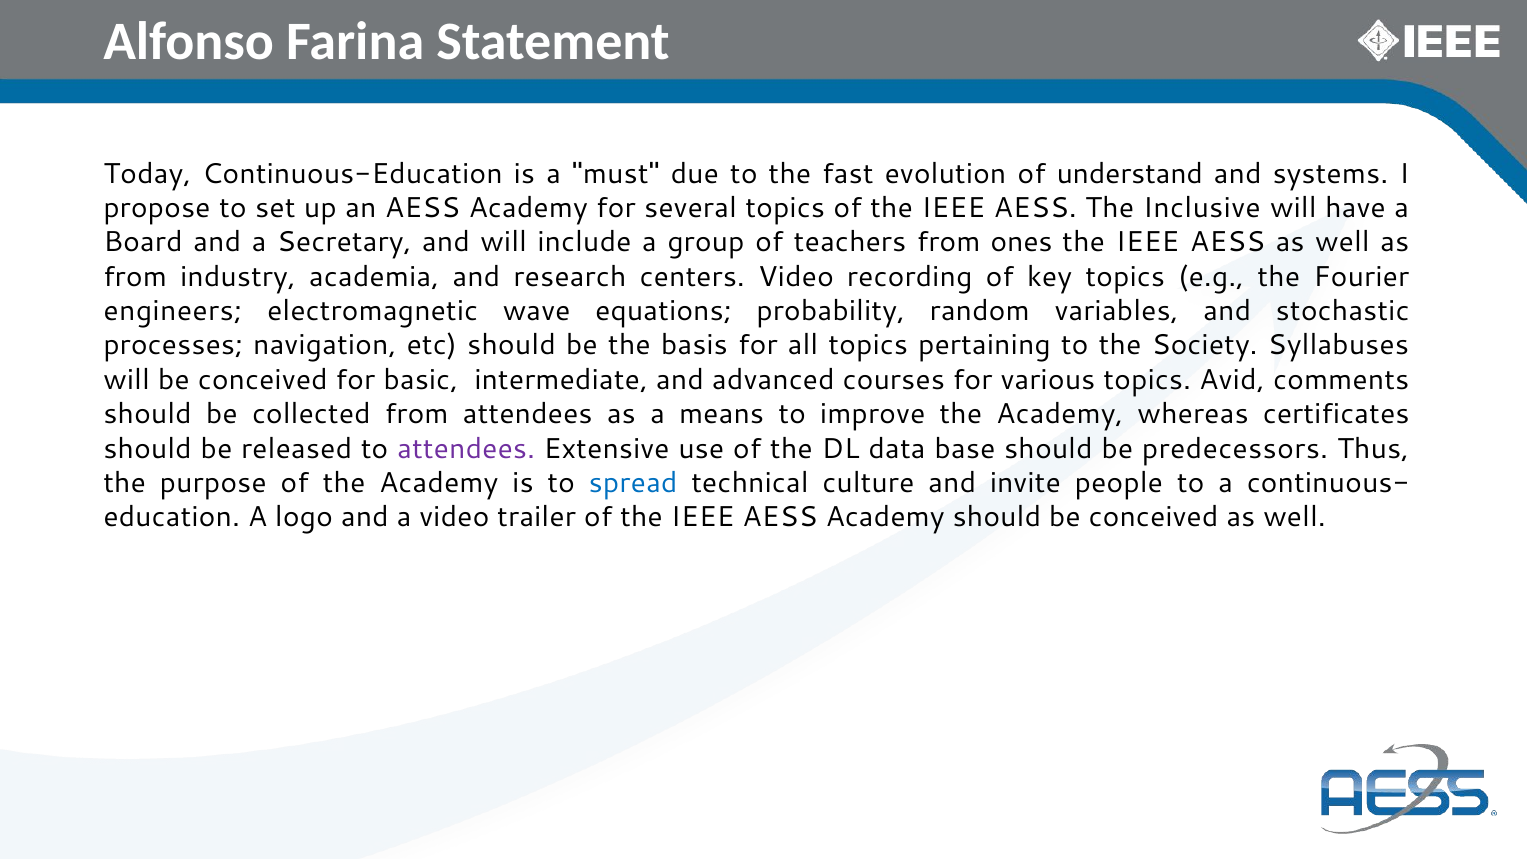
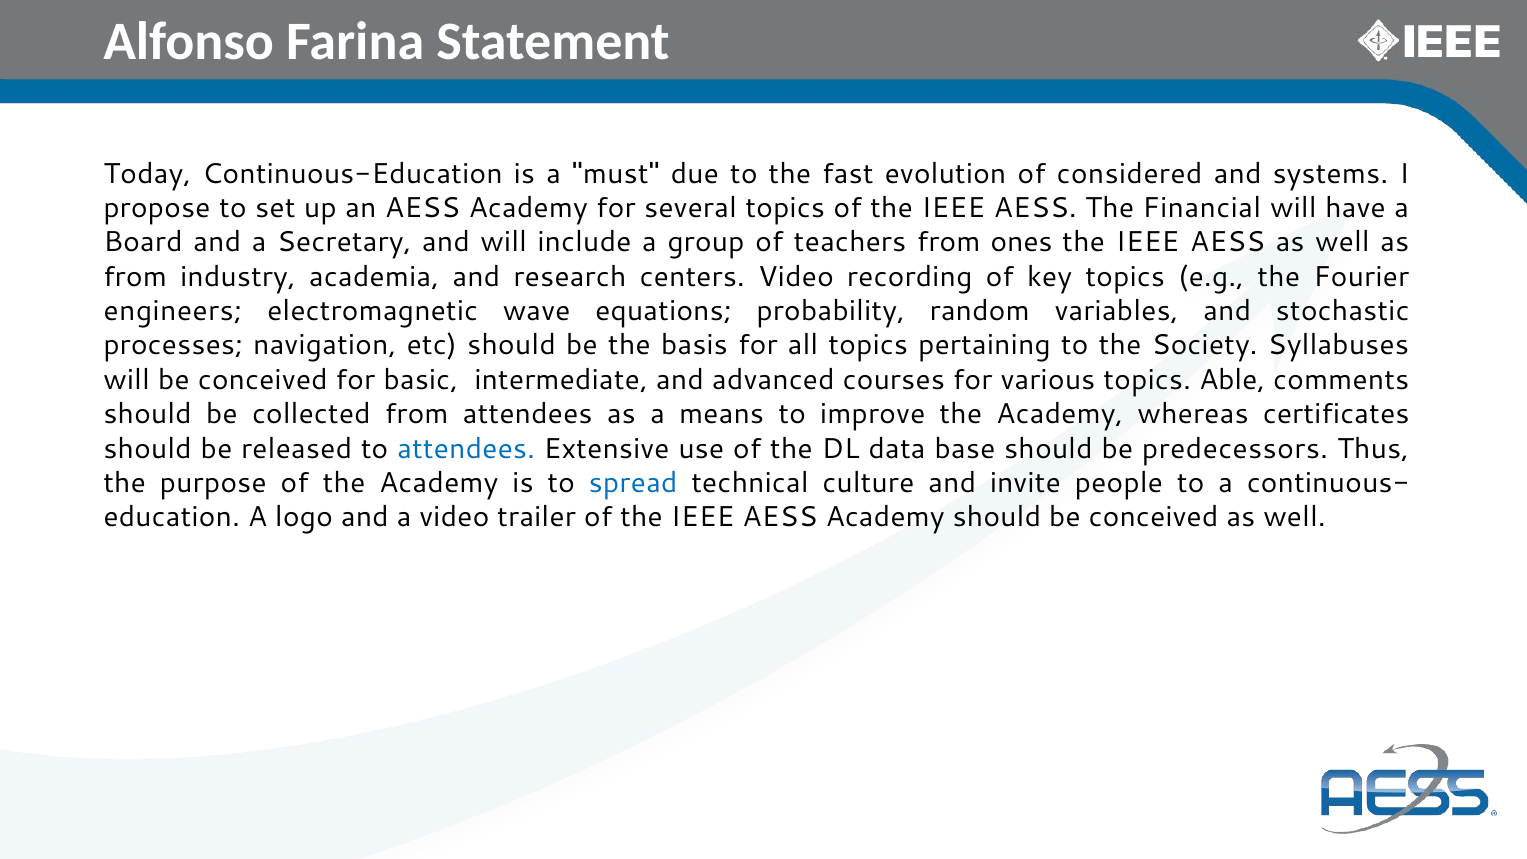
understand: understand -> considered (1130, 174)
Inclusive: Inclusive -> Financial (1202, 208)
Avid: Avid -> Able (1232, 380)
attendees colour: purple -> blue (466, 449)
